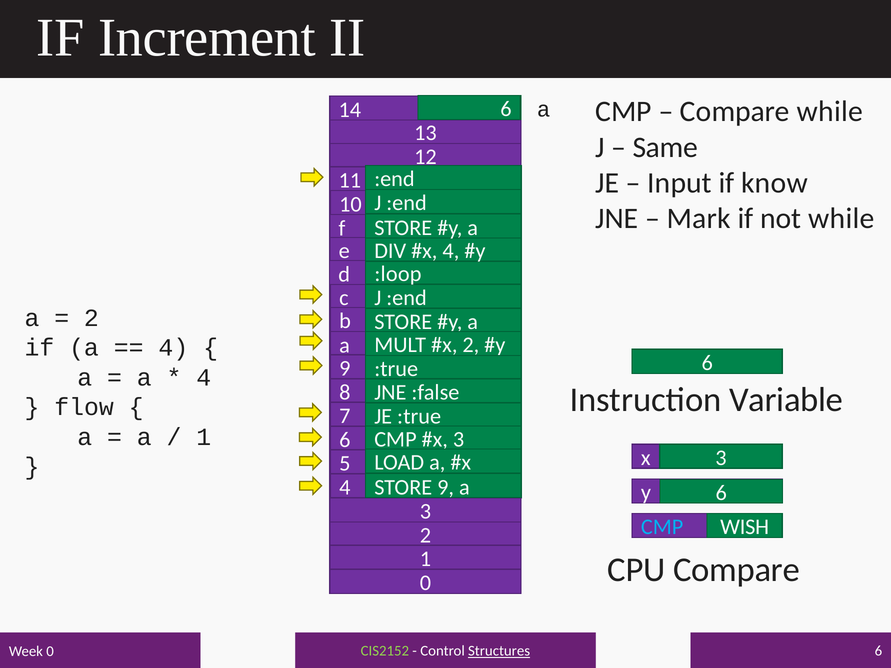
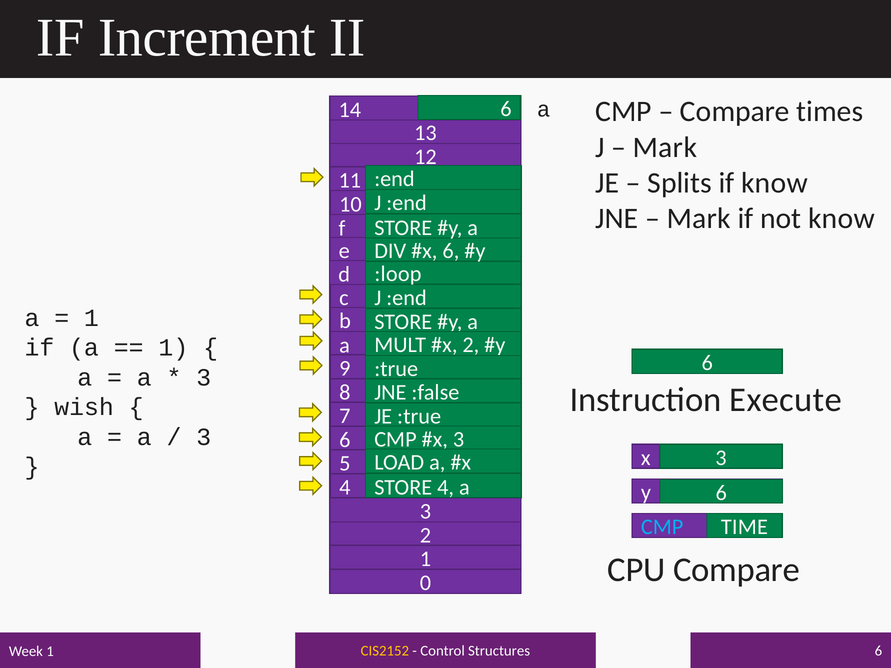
Compare while: while -> times (830, 112)
Same: Same -> Mark (665, 147)
Input: Input -> Splits (680, 183)
not while: while -> know (841, 219)
4: 4 -> 6 (451, 251)
2: 2 -> 1 (91, 318)
4: 4 -> 1 (173, 348)
4: 4 -> 3 (204, 378)
Variable: Variable -> Execute (786, 400)
flow: flow -> wish (84, 407)
1: 1 -> 3 (204, 437)
9: 9 -> 4 (446, 487)
WISH: WISH -> TIME (744, 527)
CIS2152 colour: light green -> yellow (385, 651)
Structures underline: present -> none (499, 651)
Week 0: 0 -> 1 (50, 651)
